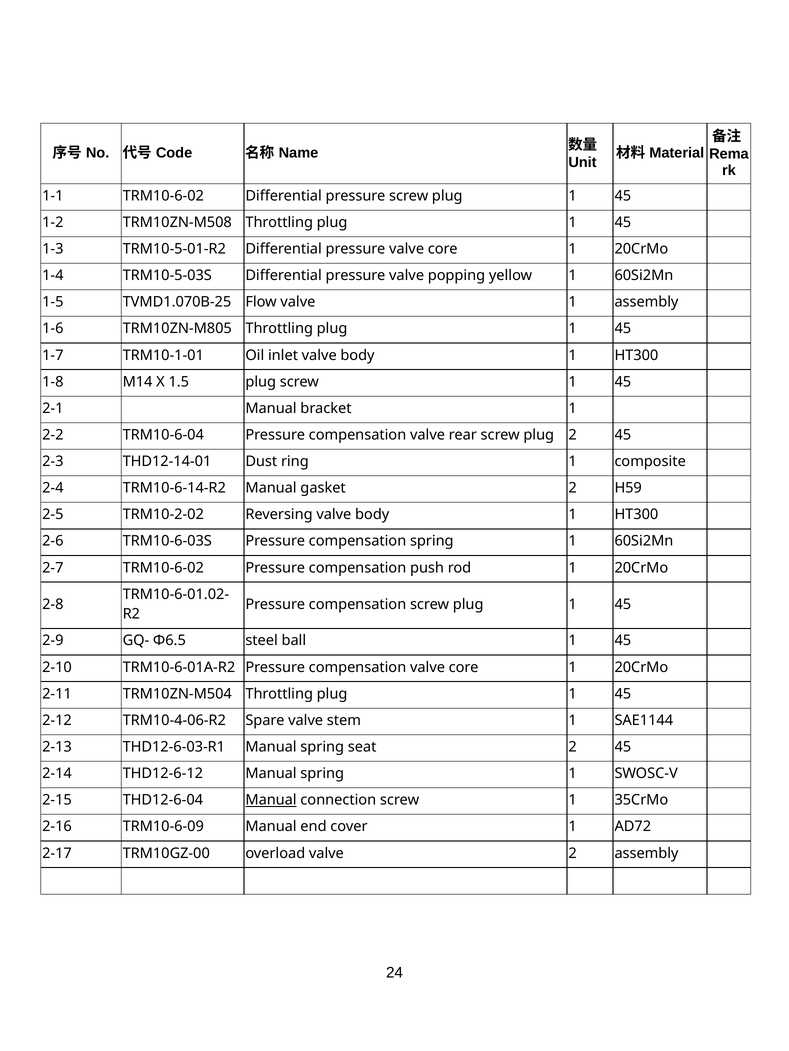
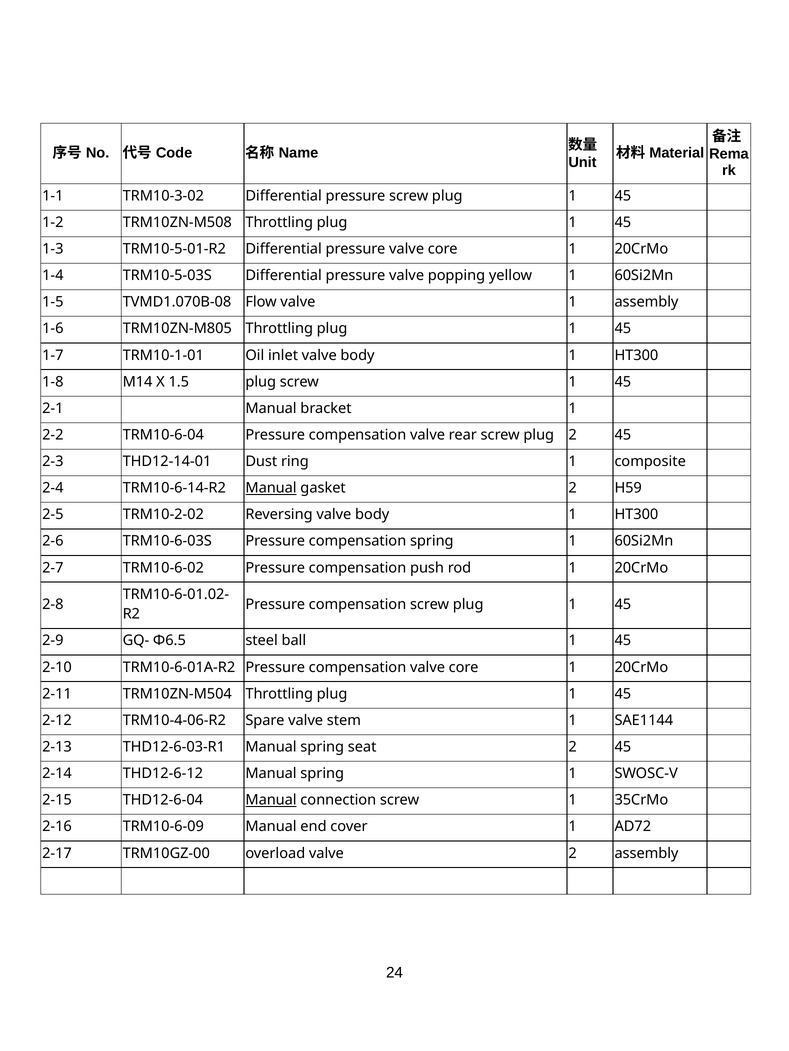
1-1 TRM10-6-02: TRM10-6-02 -> TRM10-3-02 (163, 196)
TVMD1.070B-25: TVMD1.070B-25 -> TVMD1.070B-08 (177, 302)
Manual underline: none -> present (271, 488)
